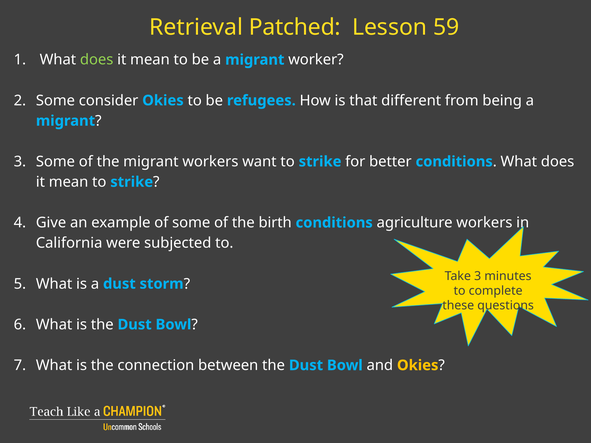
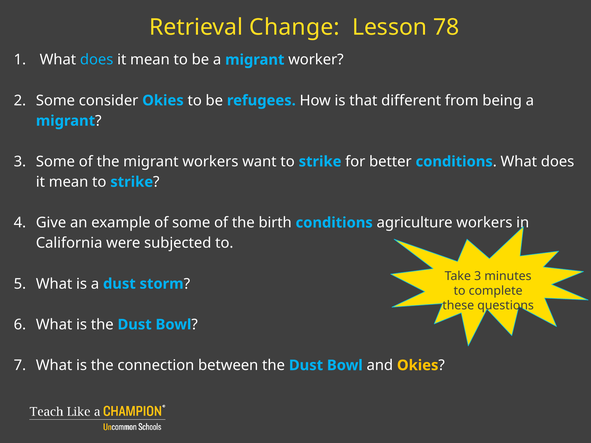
Patched: Patched -> Change (295, 27)
59: 59 -> 78 (446, 27)
does colour: light green -> light blue (97, 60)
